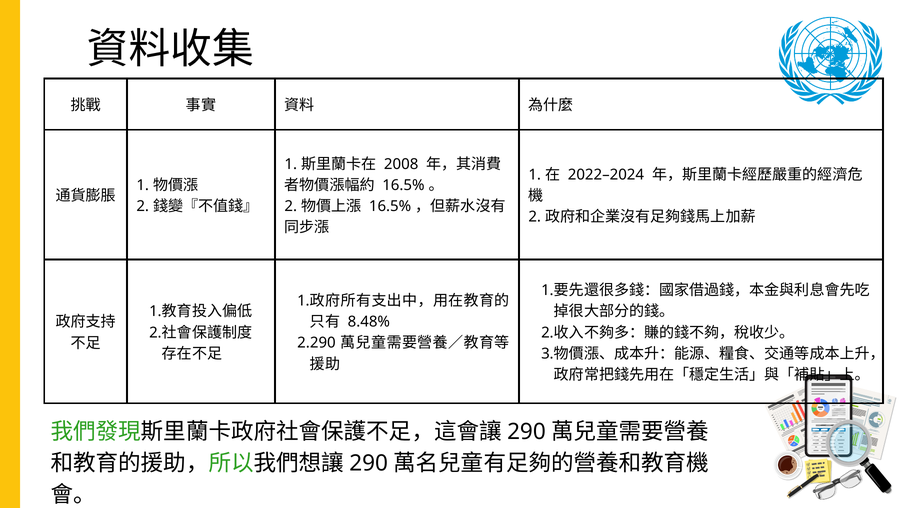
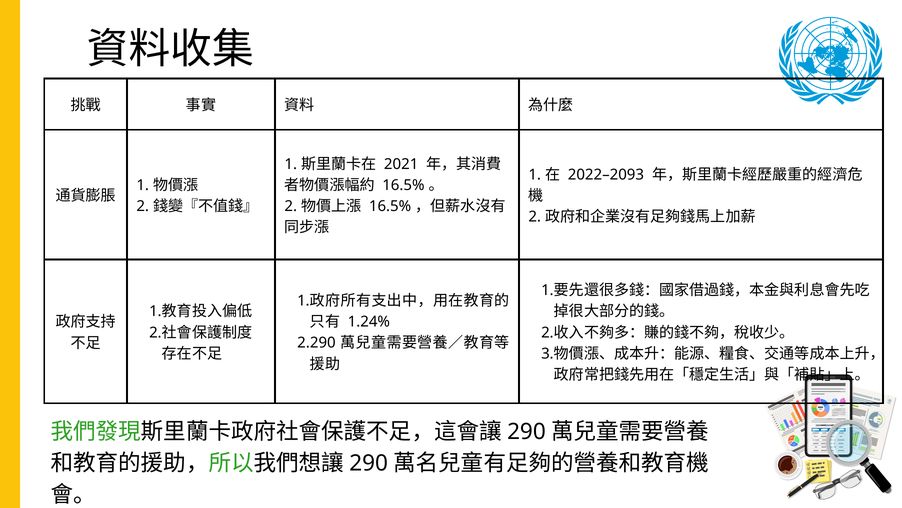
2008: 2008 -> 2021 (401, 164)
2022–2024: 2022–2024 -> 2022–2093 (606, 174)
8.48%: 8.48% -> 1.24% (369, 322)
